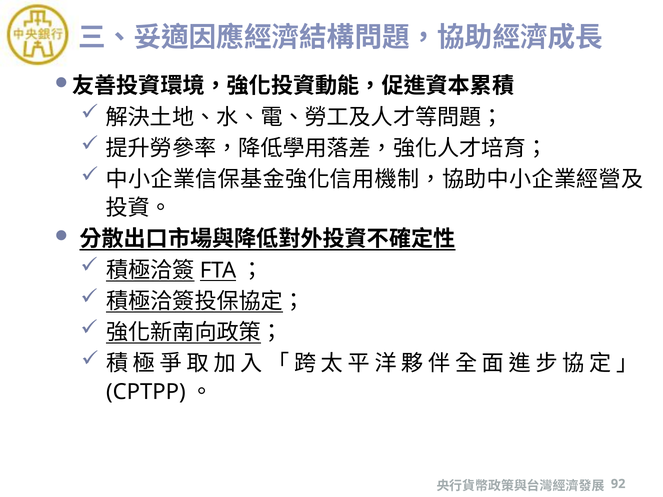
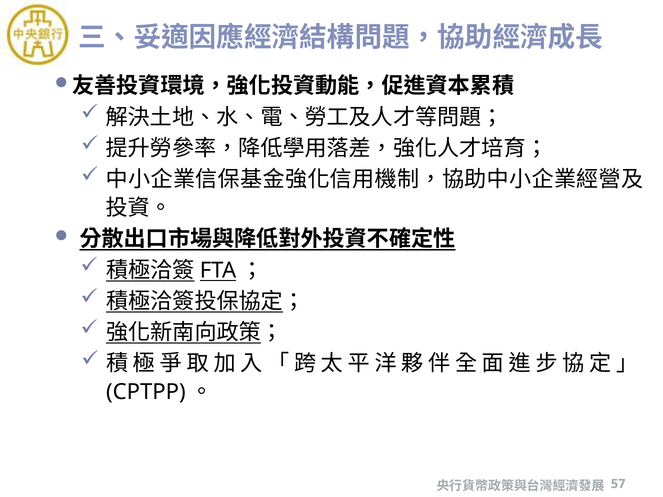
92: 92 -> 57 (618, 484)
